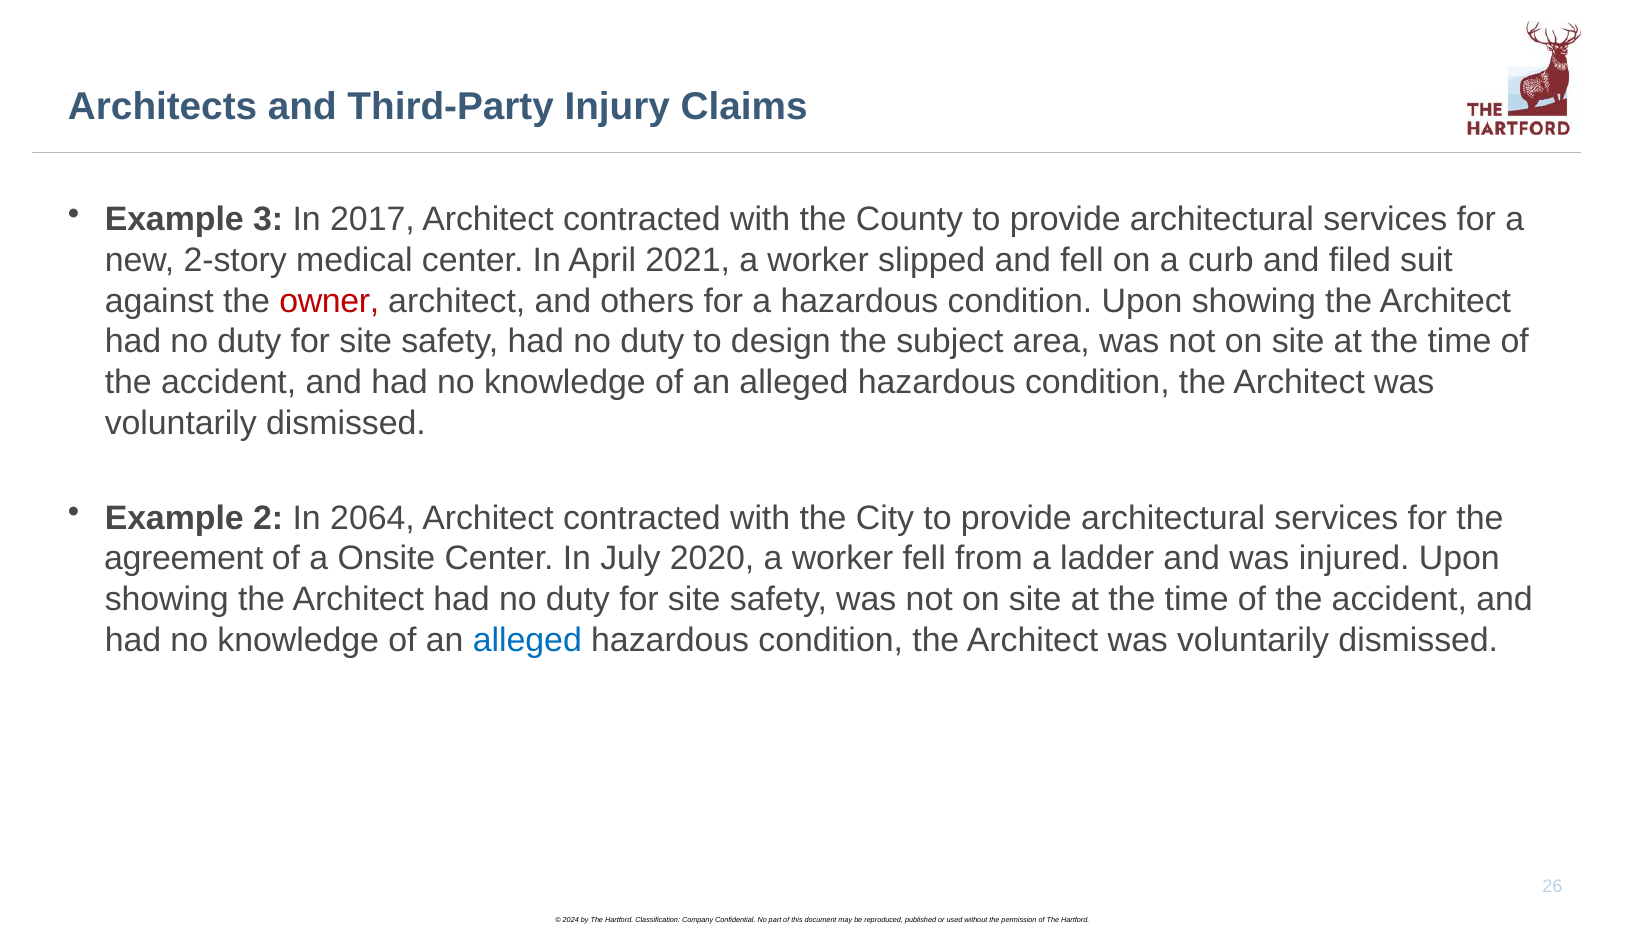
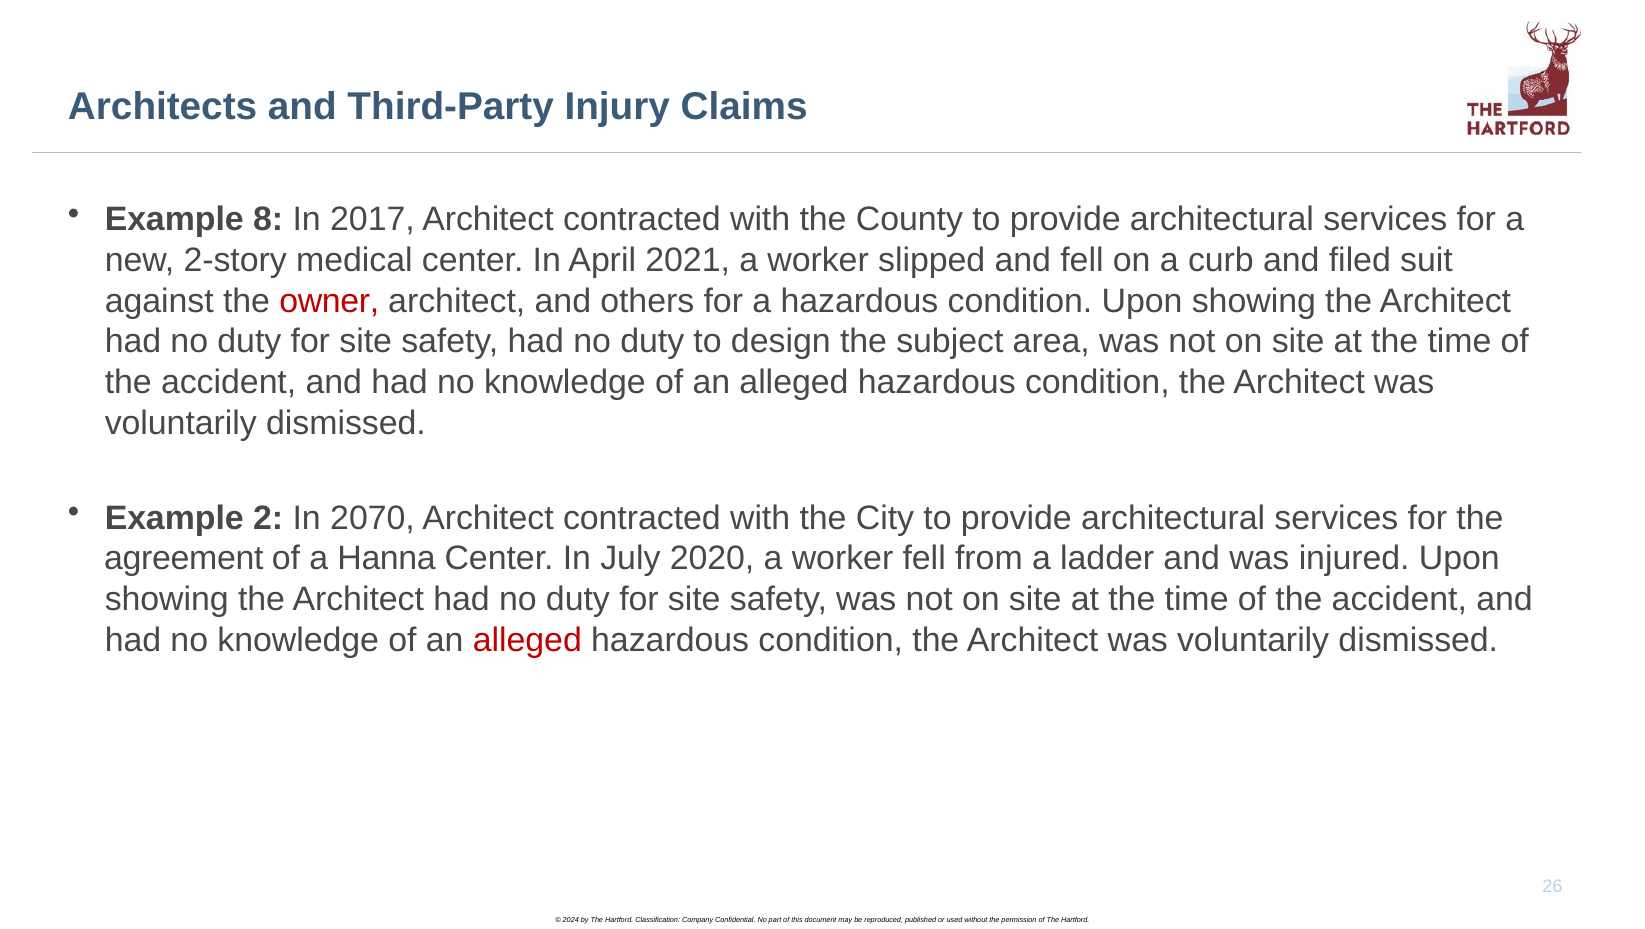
3: 3 -> 8 (268, 220)
2064: 2064 -> 2070 (372, 518)
Onsite: Onsite -> Hanna (387, 559)
alleged colour: blue -> red (527, 640)
